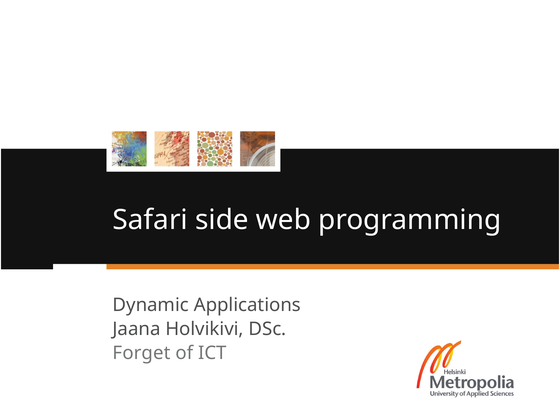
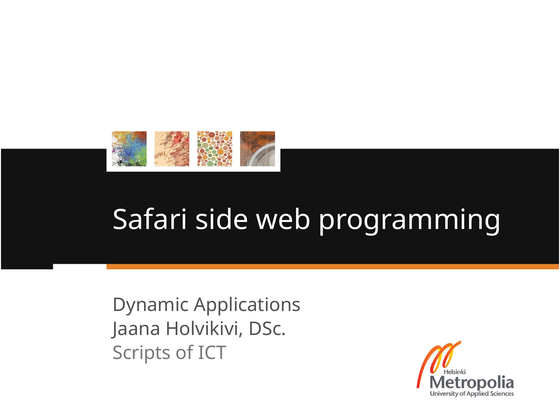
Forget: Forget -> Scripts (142, 353)
